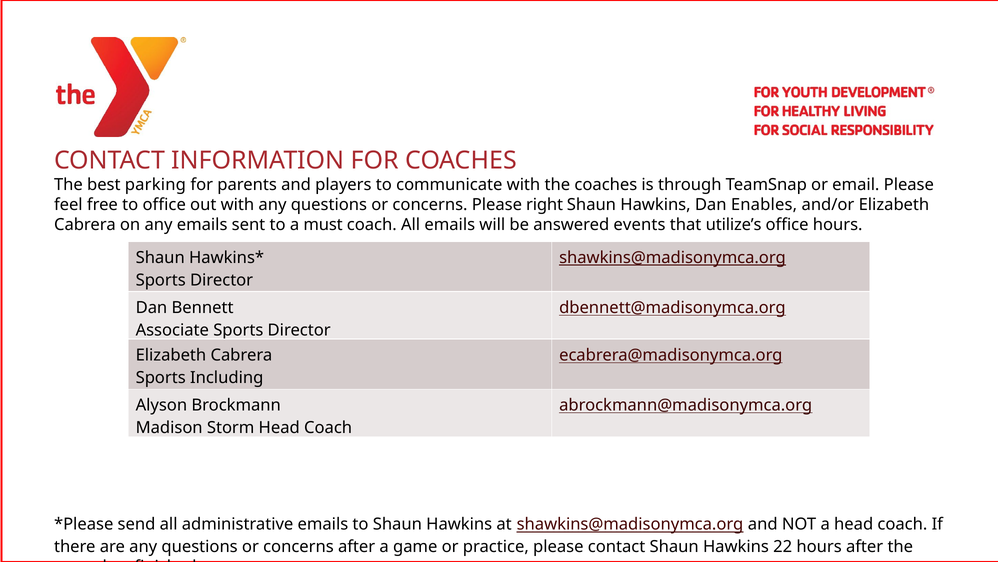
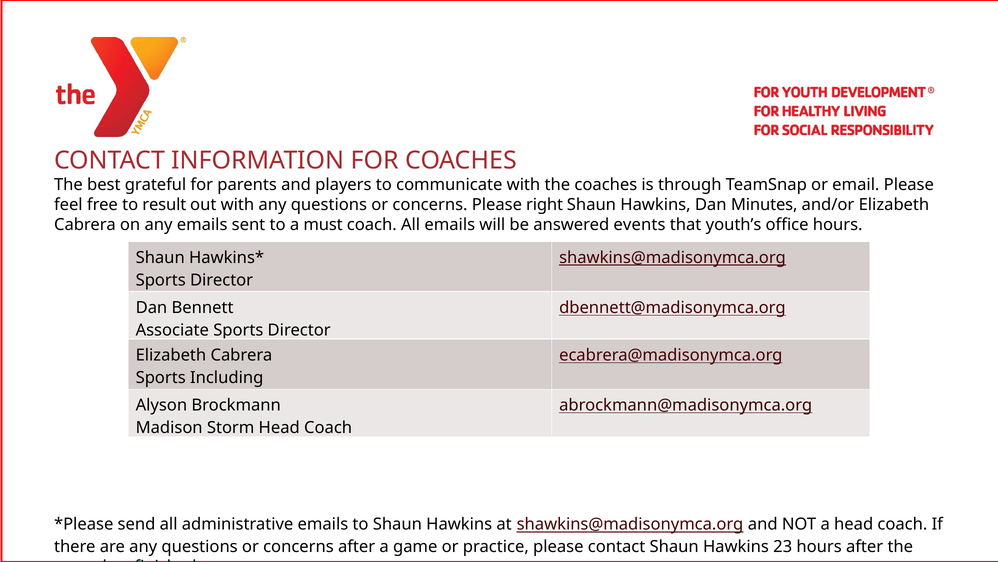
parking: parking -> grateful (156, 185)
to office: office -> result (164, 205)
Enables: Enables -> Minutes (764, 205)
utilize’s: utilize’s -> youth’s (734, 224)
22: 22 -> 23 (783, 546)
